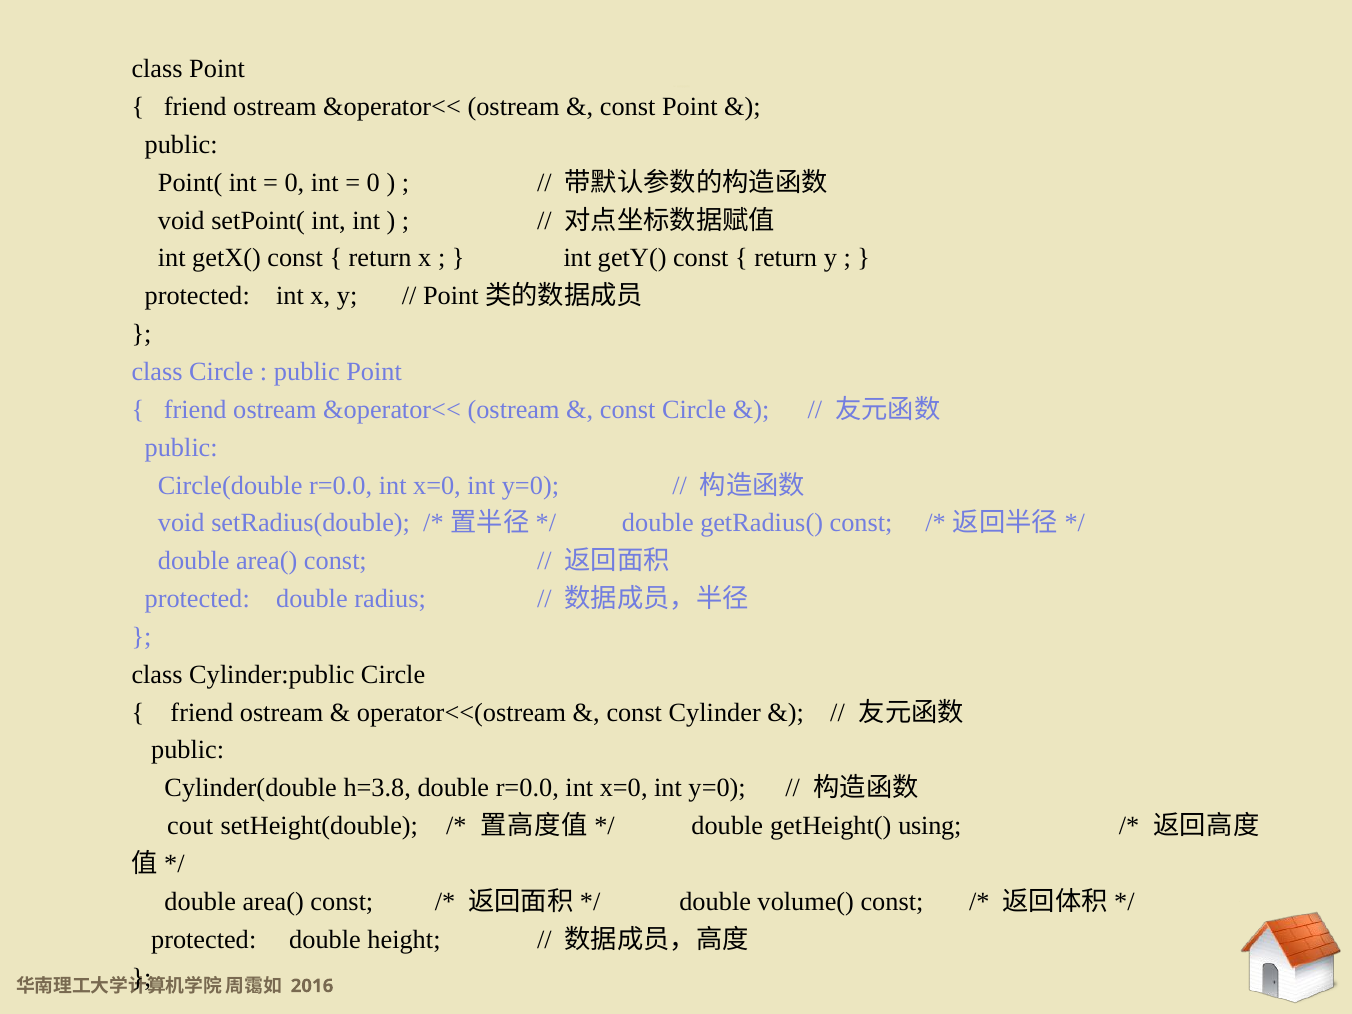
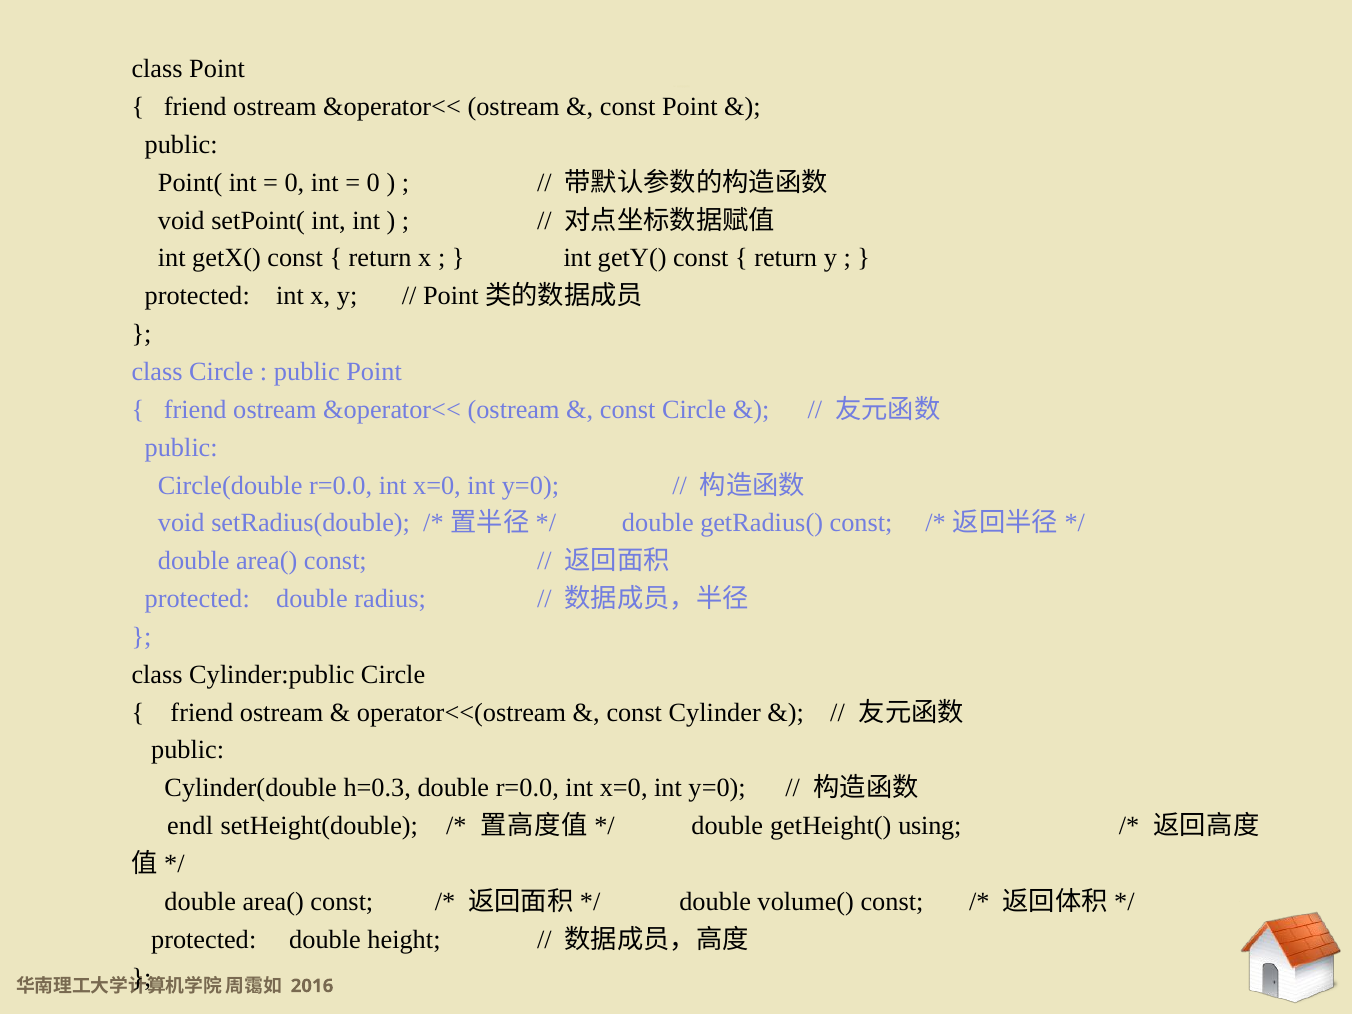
h=3.8: h=3.8 -> h=0.3 (377, 788)
cout: cout -> endl (190, 826)
